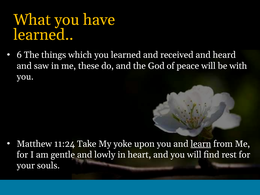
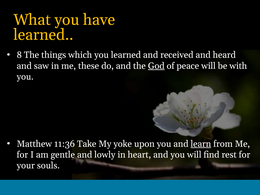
6: 6 -> 8 (19, 55)
God underline: none -> present (156, 66)
11:24: 11:24 -> 11:36 (65, 144)
